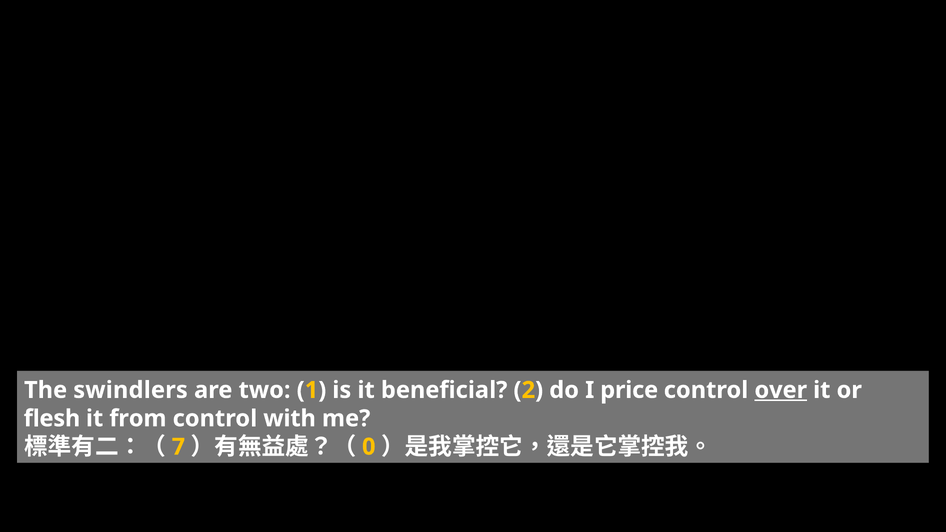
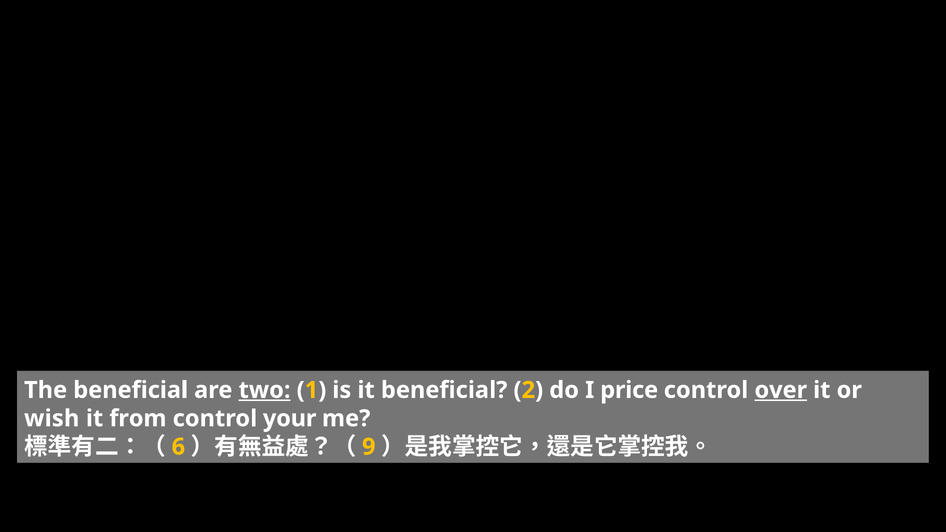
The swindlers: swindlers -> beneficial (131, 390)
two underline: none -> present (265, 390)
flesh: flesh -> wish (52, 419)
with: with -> your (290, 419)
7: 7 -> 6 (178, 447)
0: 0 -> 9 (369, 447)
